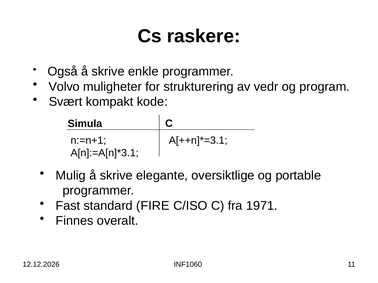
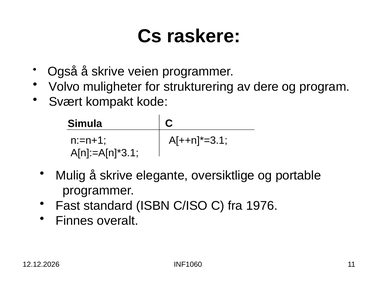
enkle: enkle -> veien (143, 72)
vedr: vedr -> dere (266, 87)
FIRE: FIRE -> ISBN (153, 206)
1971: 1971 -> 1976 (262, 206)
